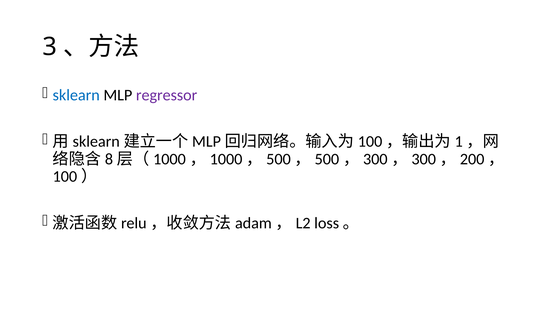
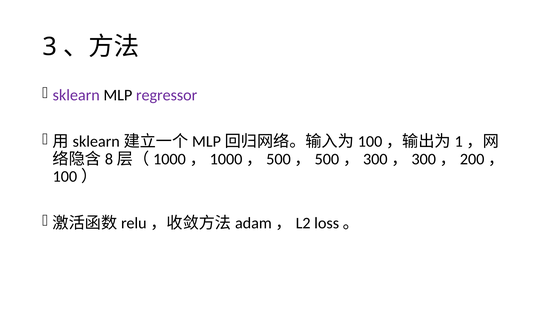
sklearn colour: blue -> purple (76, 95)
